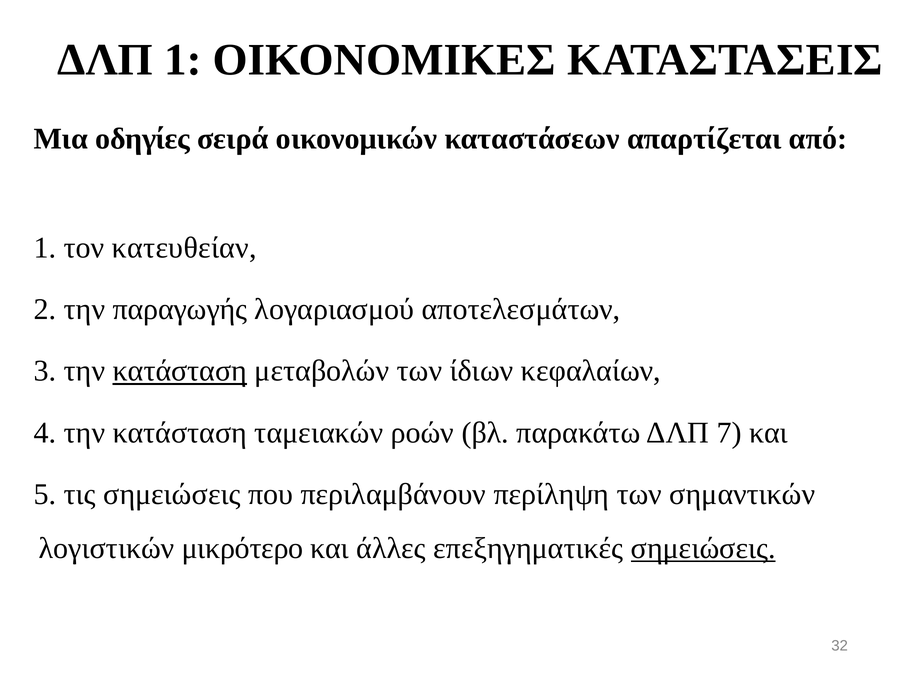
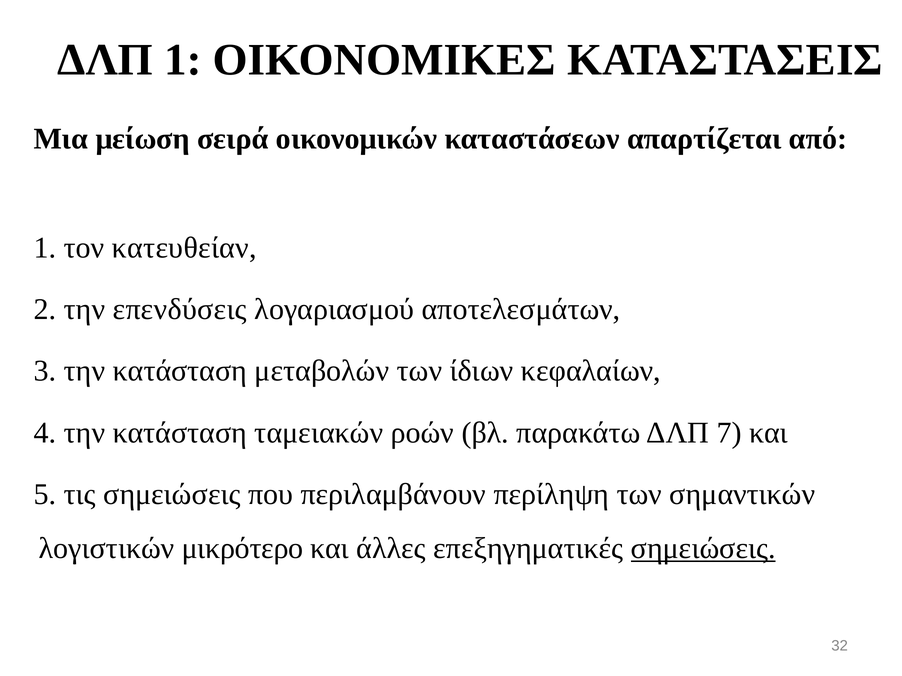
οδηγίες: οδηγίες -> μείωση (143, 139)
παραγωγής: παραγωγής -> επενδύσεις (180, 310)
κατάσταση underline: present -> none (180, 371)
